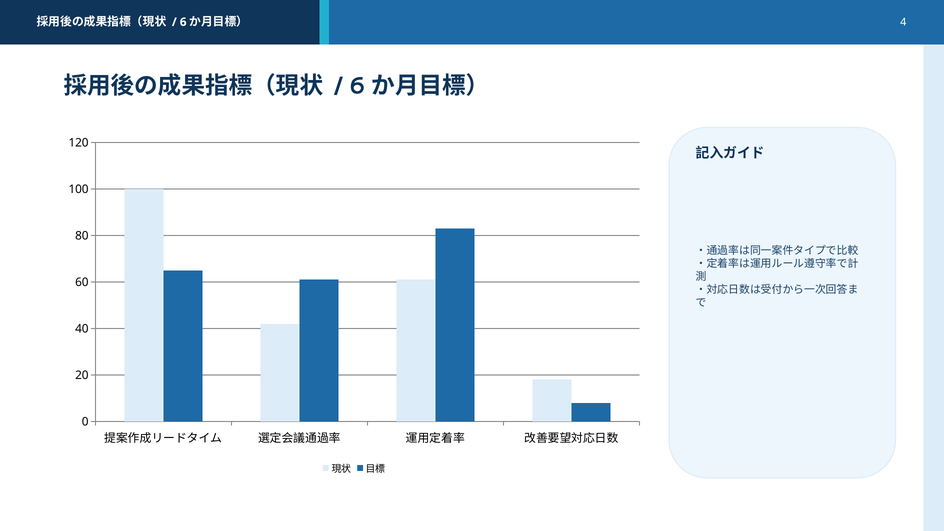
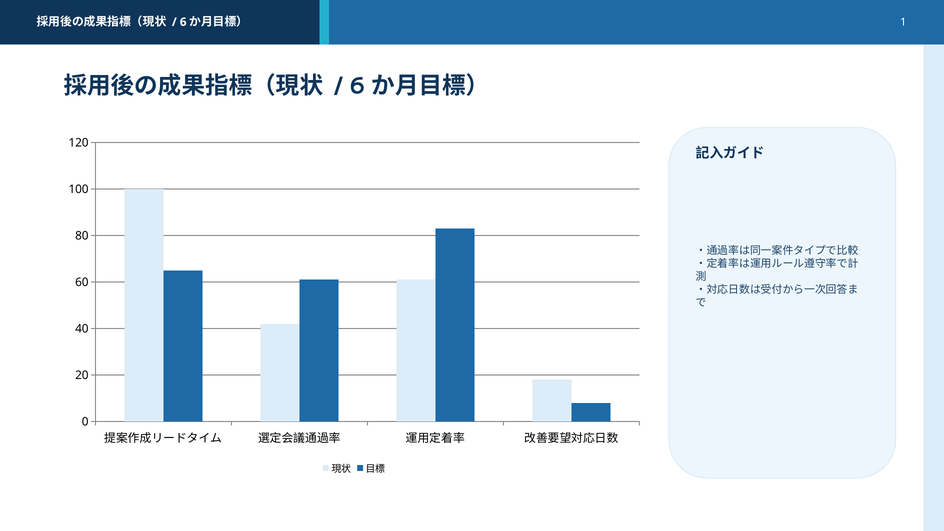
4: 4 -> 1 (903, 22)
